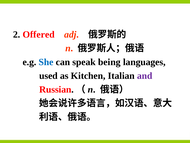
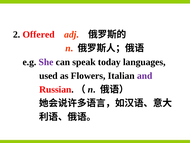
She colour: blue -> purple (46, 62)
being: being -> today (109, 62)
Kitchen: Kitchen -> Flowers (88, 75)
